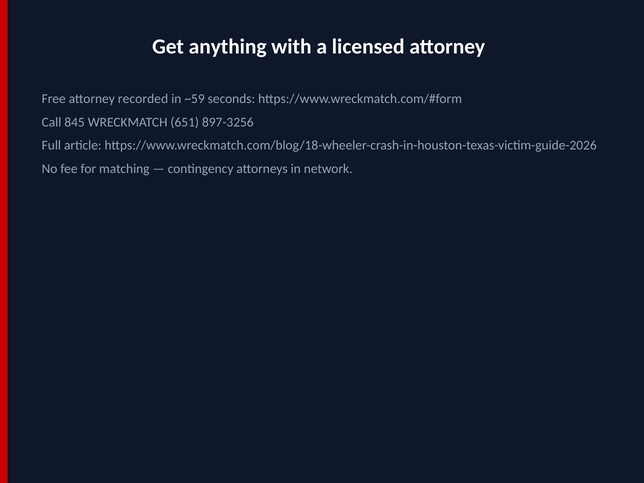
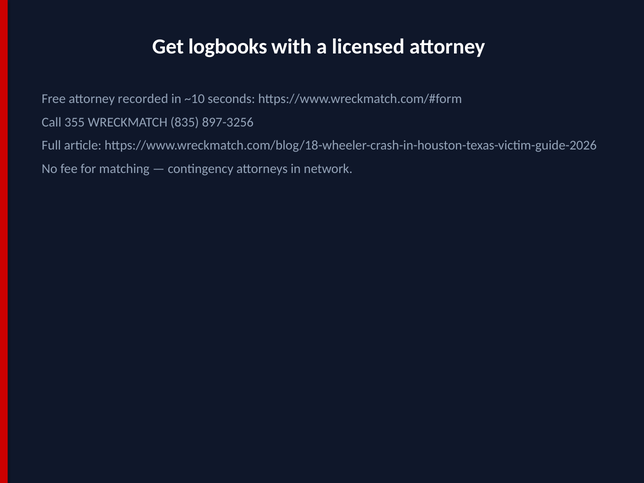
anything: anything -> logbooks (228, 47)
~59: ~59 -> ~10 (195, 99)
845: 845 -> 355 (75, 122)
651: 651 -> 835 (185, 122)
